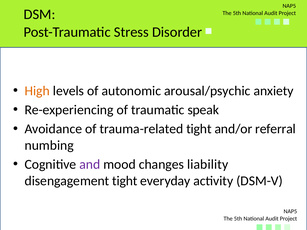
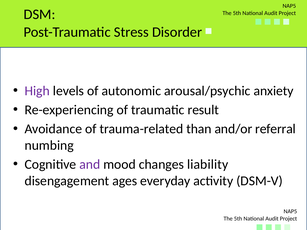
High colour: orange -> purple (37, 91)
speak: speak -> result (203, 110)
trauma-related tight: tight -> than (199, 129)
disengagement tight: tight -> ages (125, 181)
